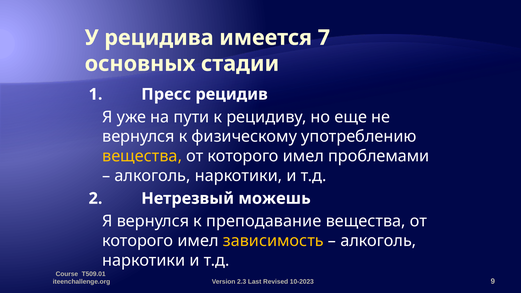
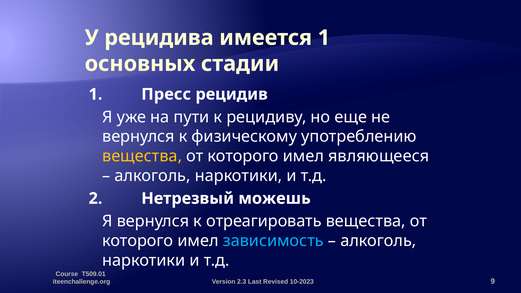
имеется 7: 7 -> 1 (324, 38)
проблемами: проблемами -> являющееся (379, 156)
преподавание: преподавание -> отреагировать (264, 221)
зависимость colour: yellow -> light blue (273, 241)
